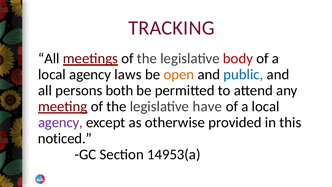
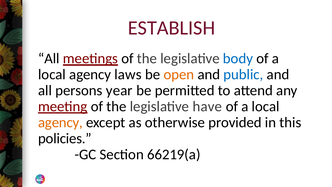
TRACKING: TRACKING -> ESTABLISH (172, 28)
body colour: red -> blue (238, 59)
both: both -> year (119, 90)
agency colour: purple -> orange (60, 122)
noticed: noticed -> policies (65, 138)
14953(a: 14953(a -> 66219(a (174, 154)
